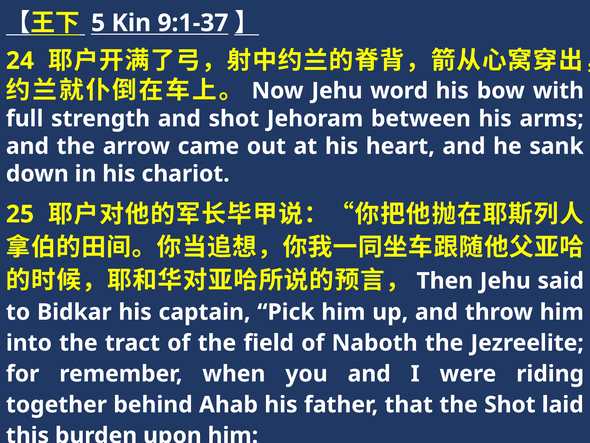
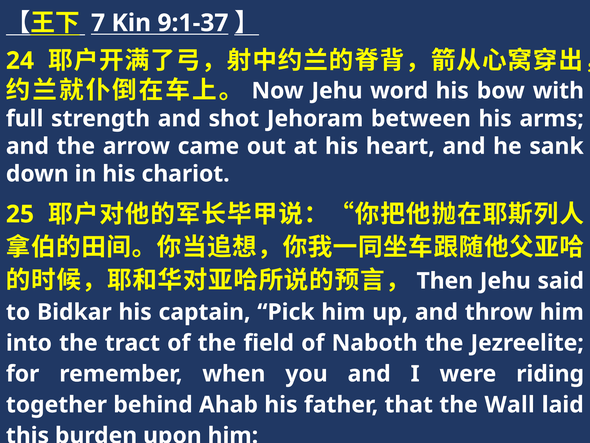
5: 5 -> 7 (98, 23)
the Shot: Shot -> Wall (510, 404)
